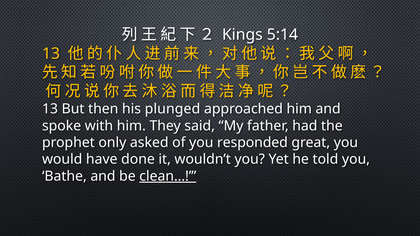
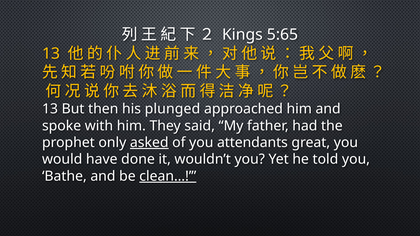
5:14: 5:14 -> 5:65 (282, 35)
asked underline: none -> present (149, 143)
responded: responded -> attendants (252, 143)
